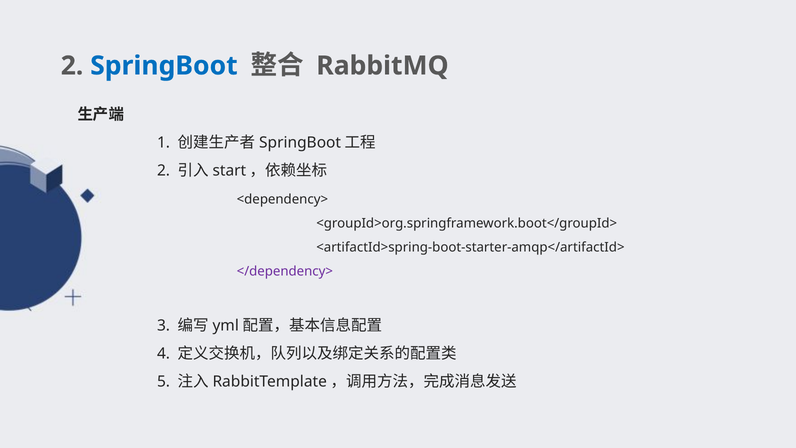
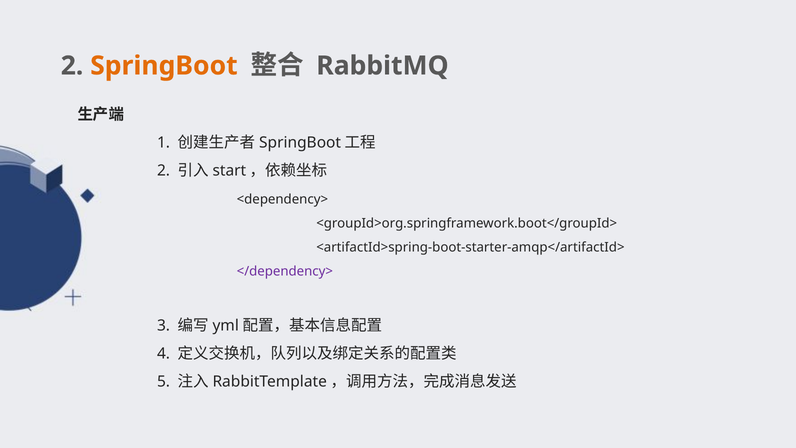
SpringBoot colour: blue -> orange (164, 66)
